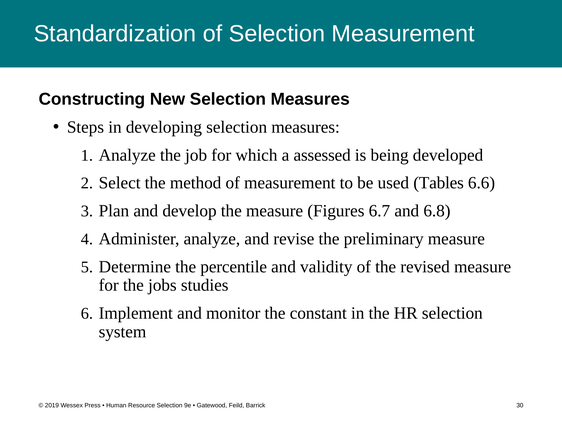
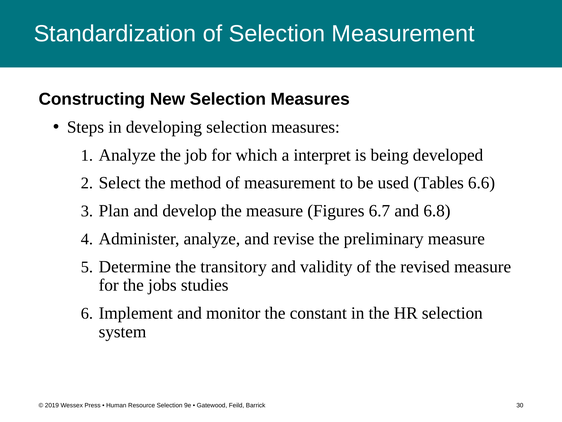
assessed: assessed -> interpret (322, 155)
percentile: percentile -> transitory (234, 266)
